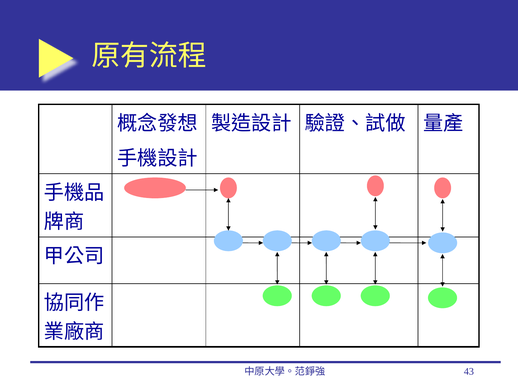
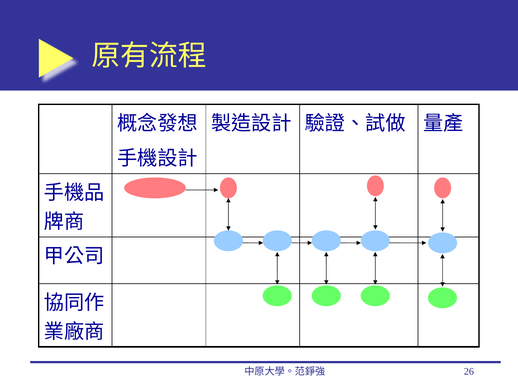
43: 43 -> 26 (469, 372)
